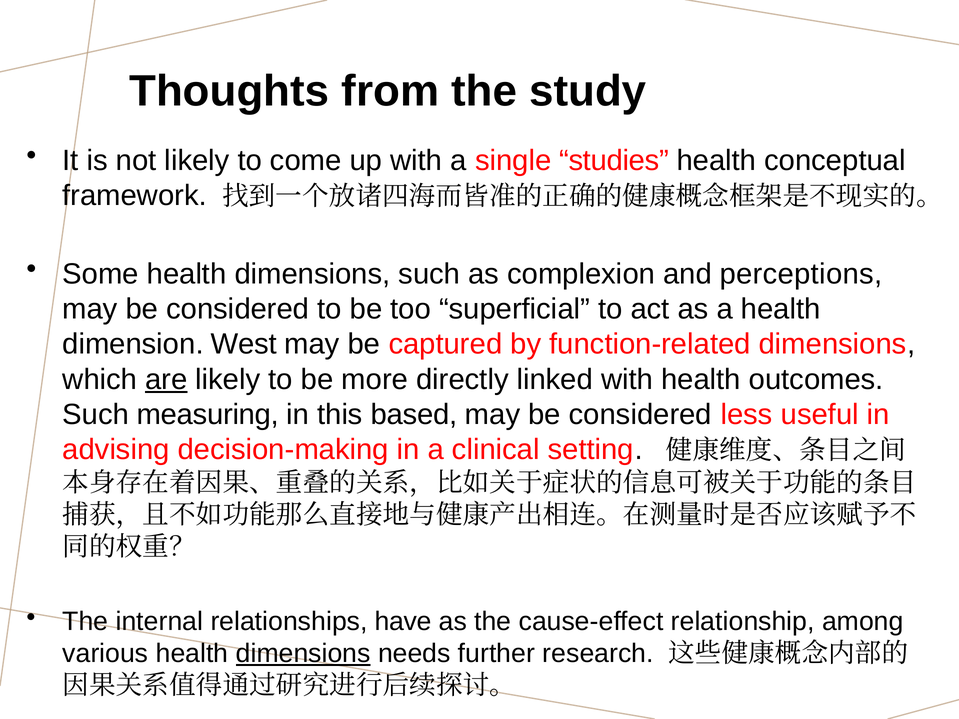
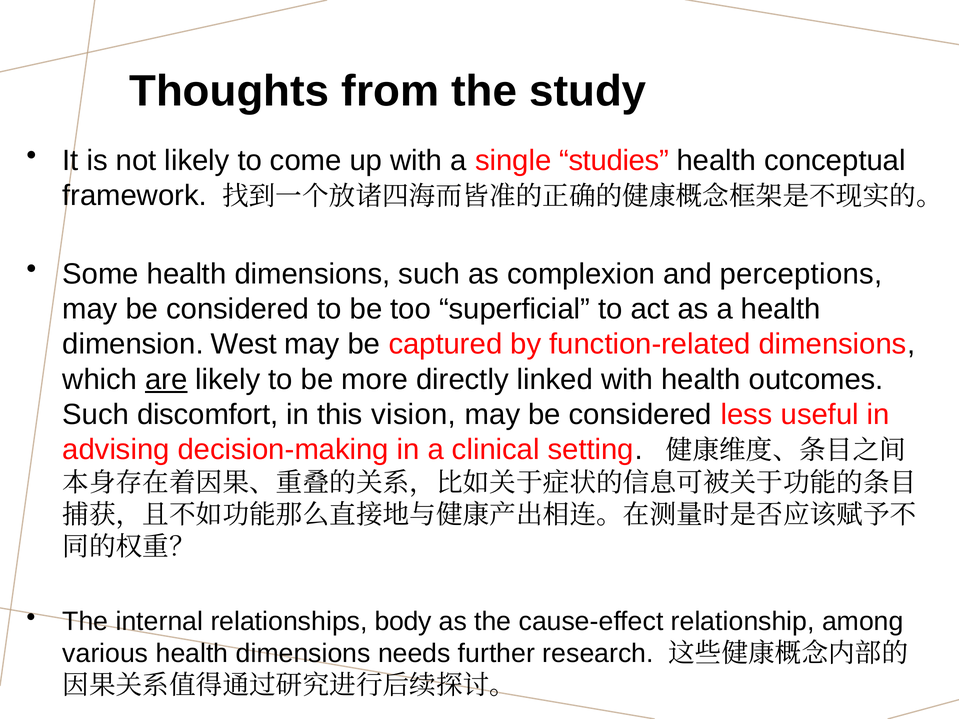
measuring: measuring -> discomfort (208, 415)
based: based -> vision (414, 415)
have: have -> body (403, 622)
dimensions underline: present -> none (303, 654)
